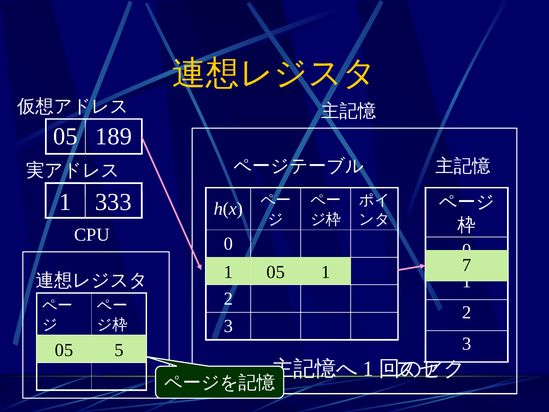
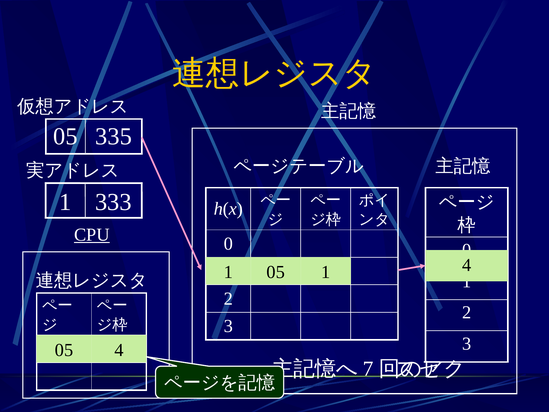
189: 189 -> 335 (114, 137)
CPU underline: none -> present (92, 235)
7: 7 -> 4 (467, 265)
05 5: 5 -> 4 (119, 350)
1: 1 -> 7 (368, 369)
